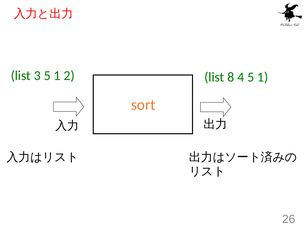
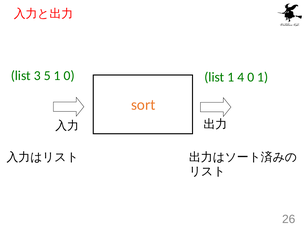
1 2: 2 -> 0 (69, 76)
list 8: 8 -> 1 (231, 77)
4 5: 5 -> 0 (251, 77)
